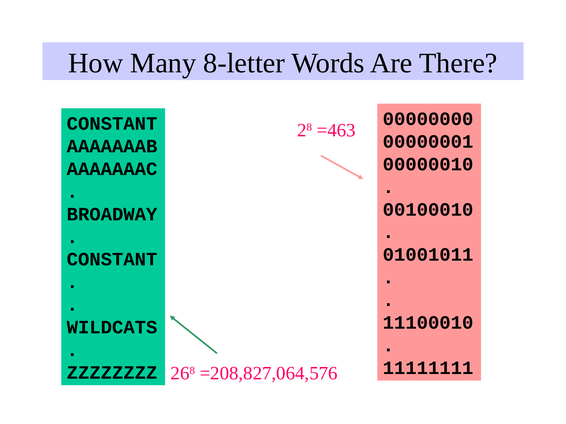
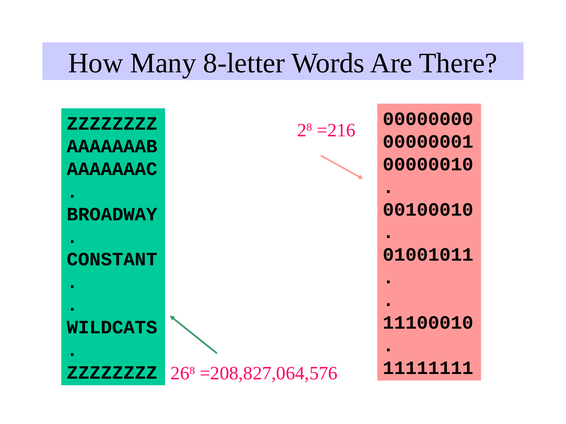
CONSTANT: CONSTANT -> ZZZZZZZZ (112, 124)
=463: =463 -> =216 (336, 131)
